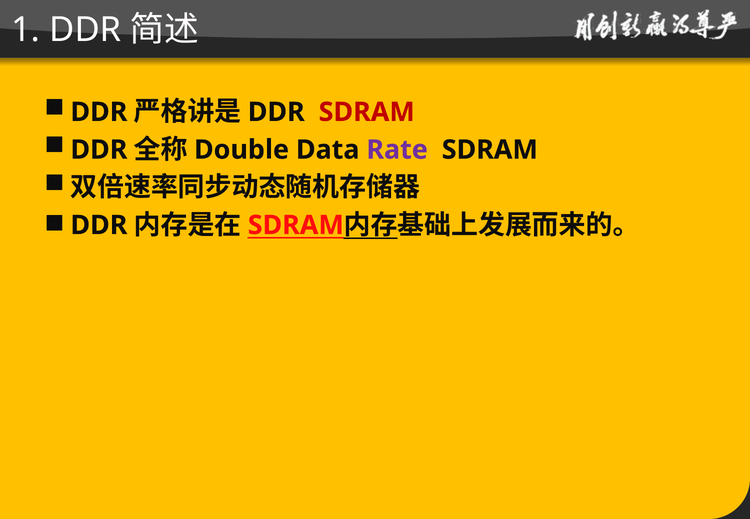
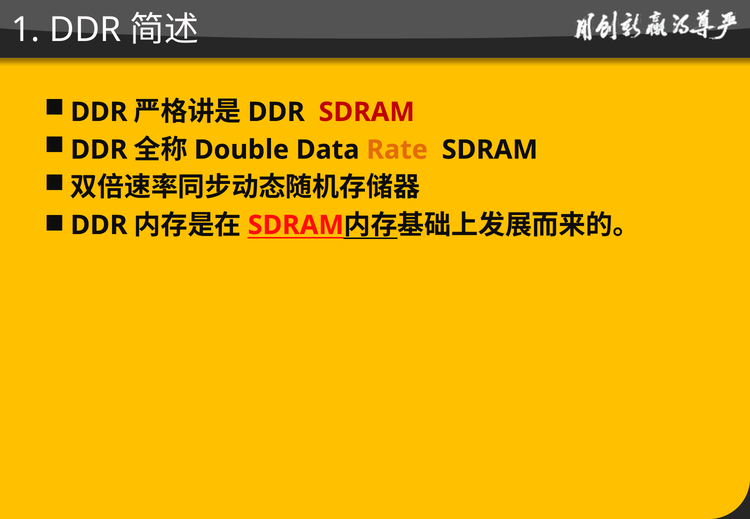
Rate colour: purple -> orange (397, 150)
